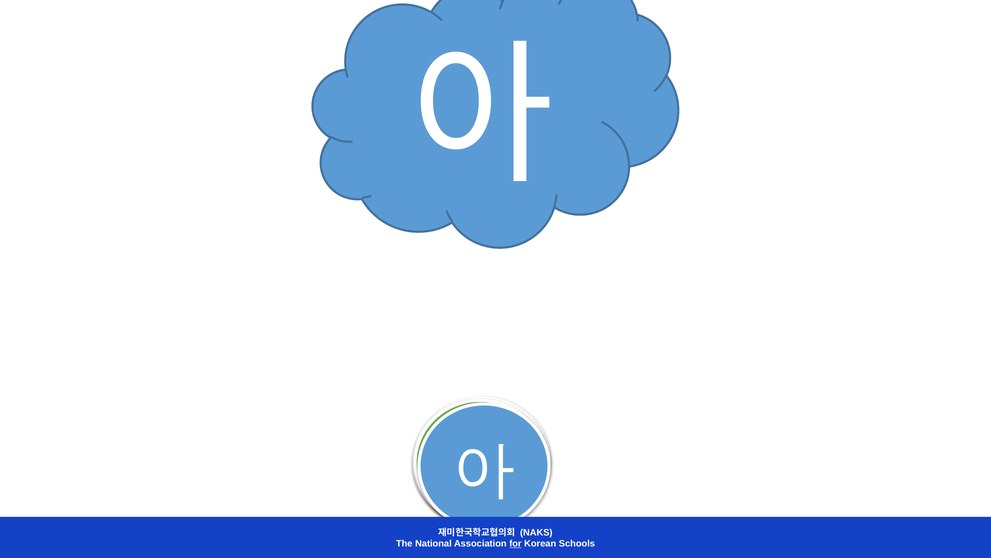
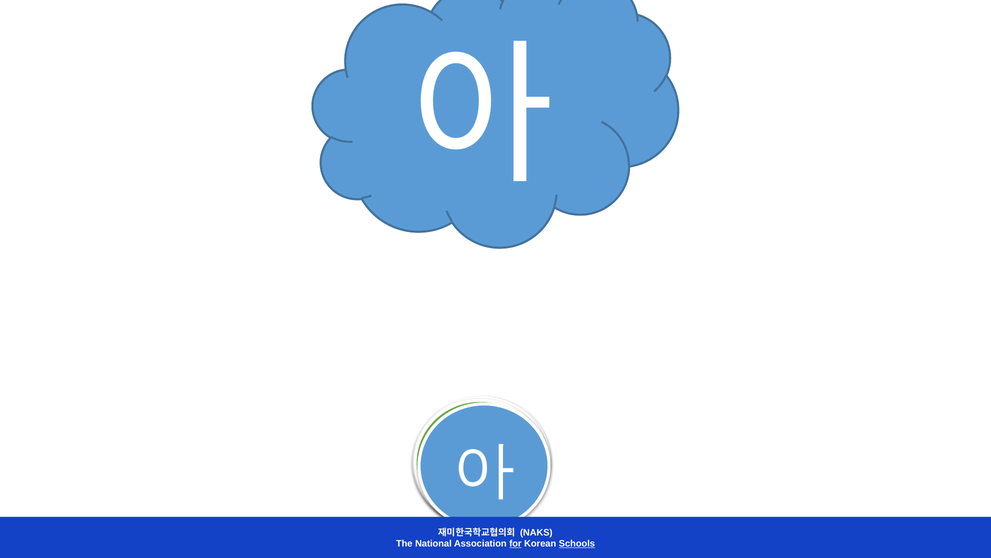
Schools underline: none -> present (577, 543)
